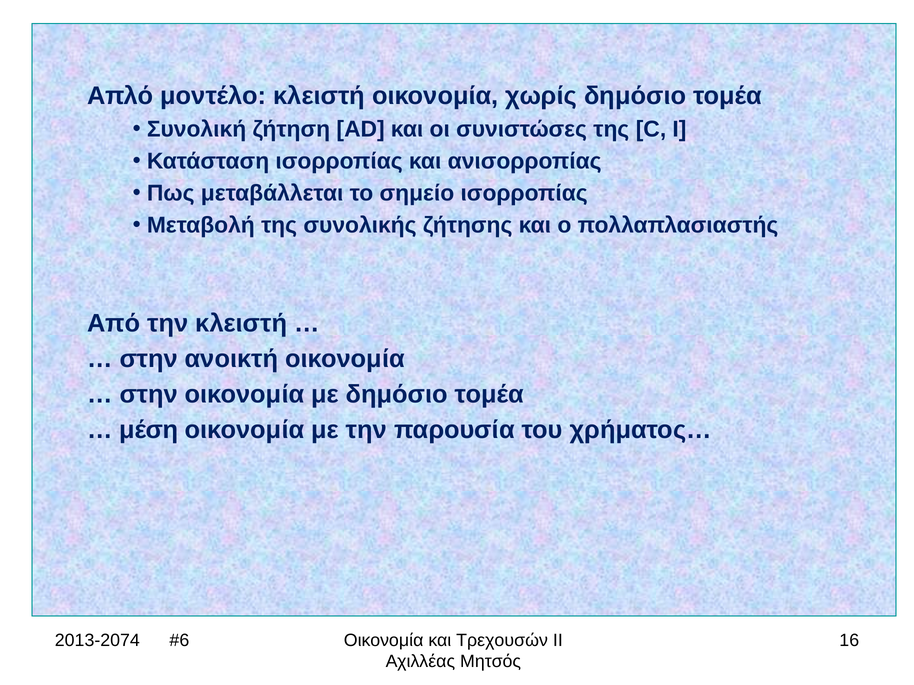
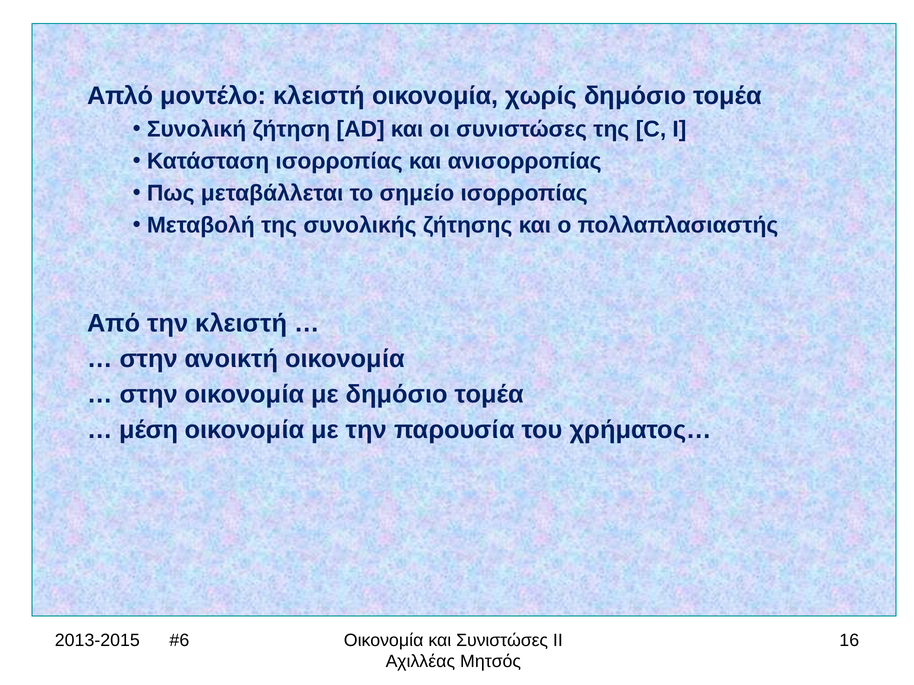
2013-2074: 2013-2074 -> 2013-2015 (97, 641)
και Τρεχουσών: Τρεχουσών -> Συνιστώσες (502, 641)
